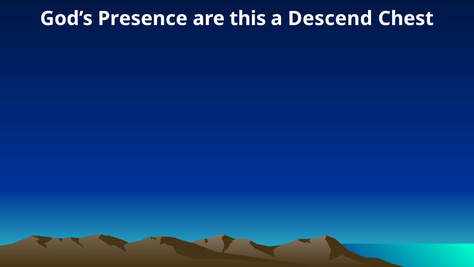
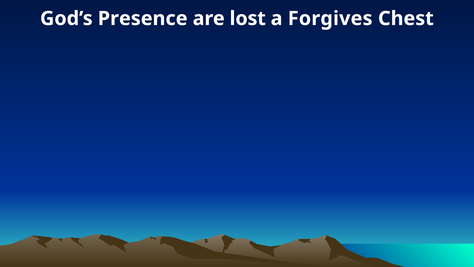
this: this -> lost (248, 19)
Descend: Descend -> Forgives (330, 19)
